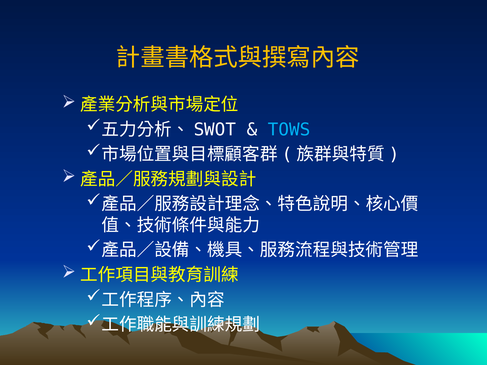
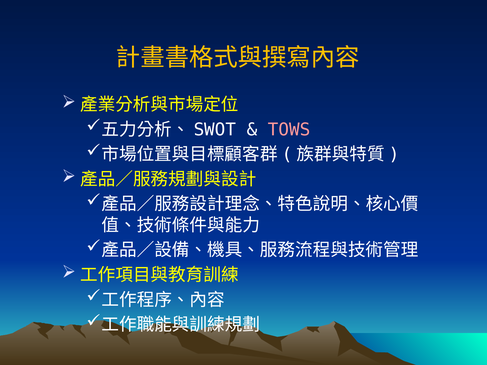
TOWS colour: light blue -> pink (289, 130)
